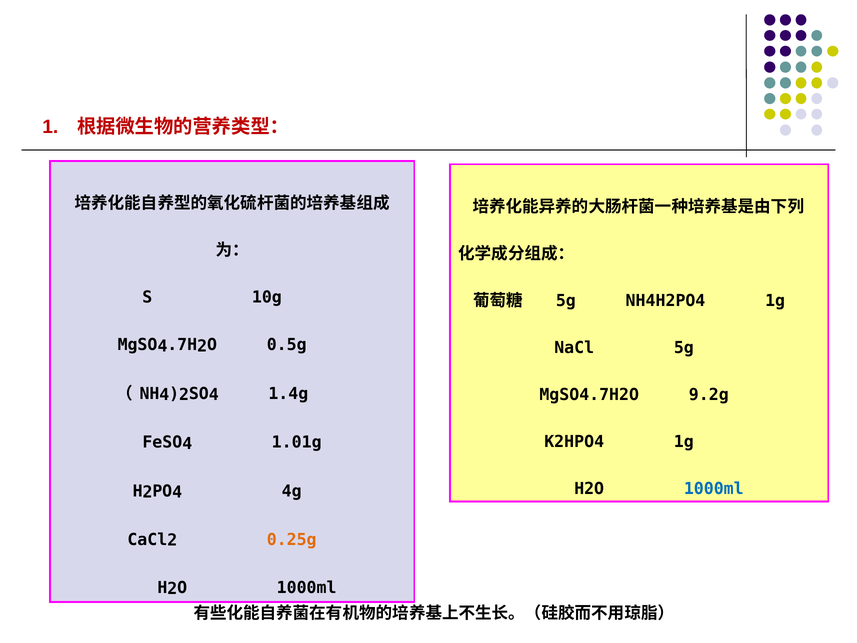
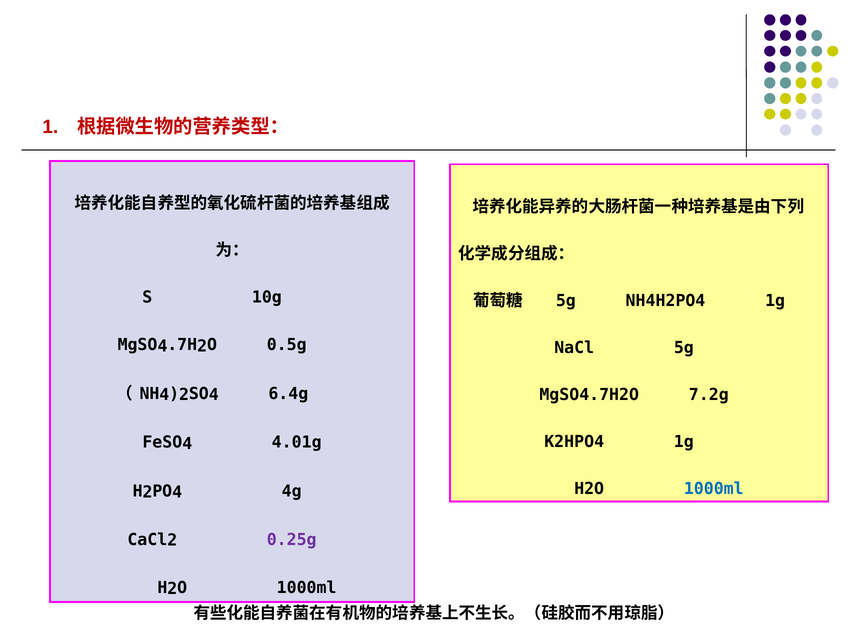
1.4g: 1.4g -> 6.4g (288, 393)
9.2g: 9.2g -> 7.2g (709, 395)
1.01g: 1.01g -> 4.01g (297, 442)
0.25g colour: orange -> purple (292, 539)
